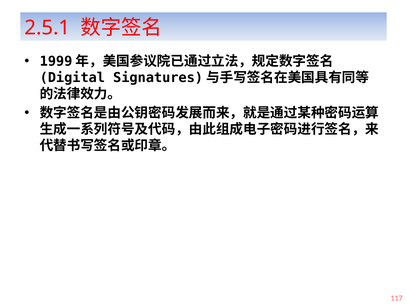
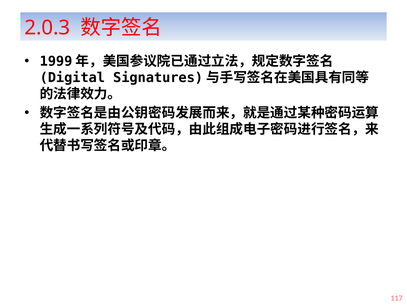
2.5.1: 2.5.1 -> 2.0.3 (47, 28)
